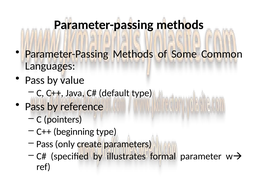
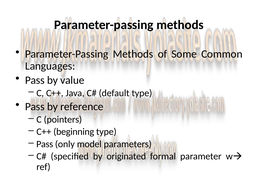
create: create -> model (89, 144)
illustrates: illustrates -> originated (126, 156)
